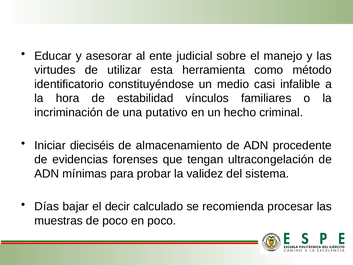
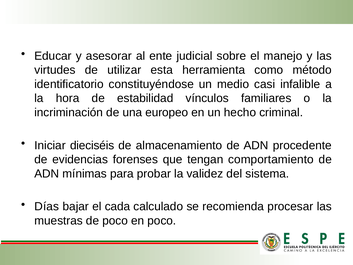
putativo: putativo -> europeo (167, 112)
ultracongelación: ultracongelación -> comportamiento (271, 159)
decir: decir -> cada (118, 206)
